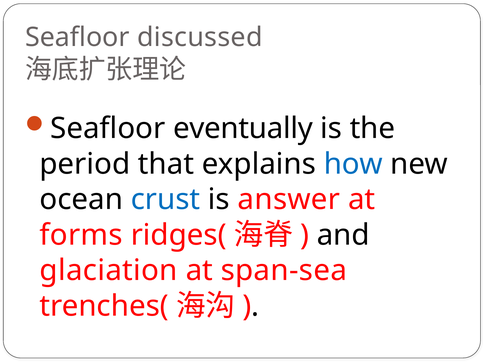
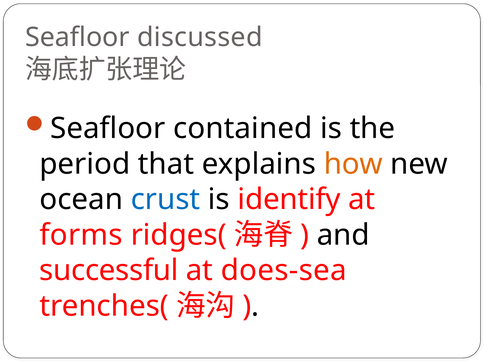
eventually: eventually -> contained (243, 129)
how colour: blue -> orange (353, 164)
answer: answer -> identify (289, 200)
glaciation: glaciation -> successful (109, 270)
span-sea: span-sea -> does-sea (284, 270)
